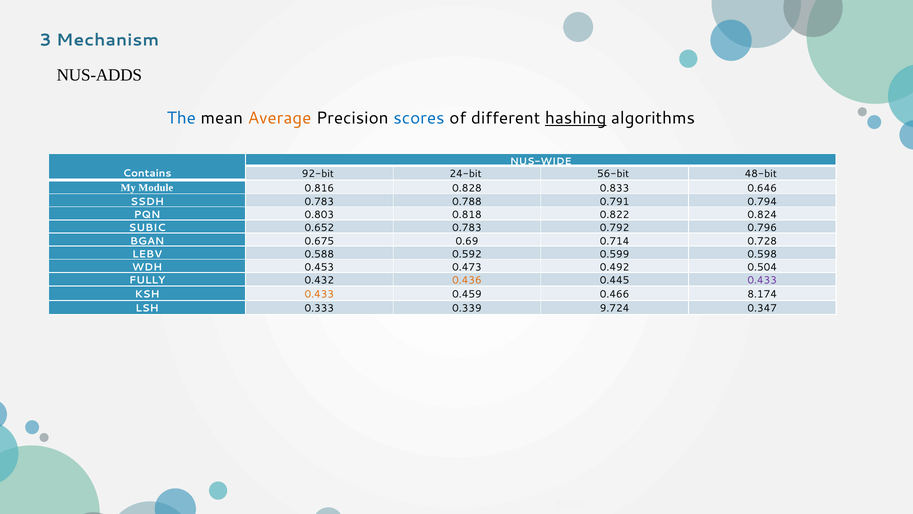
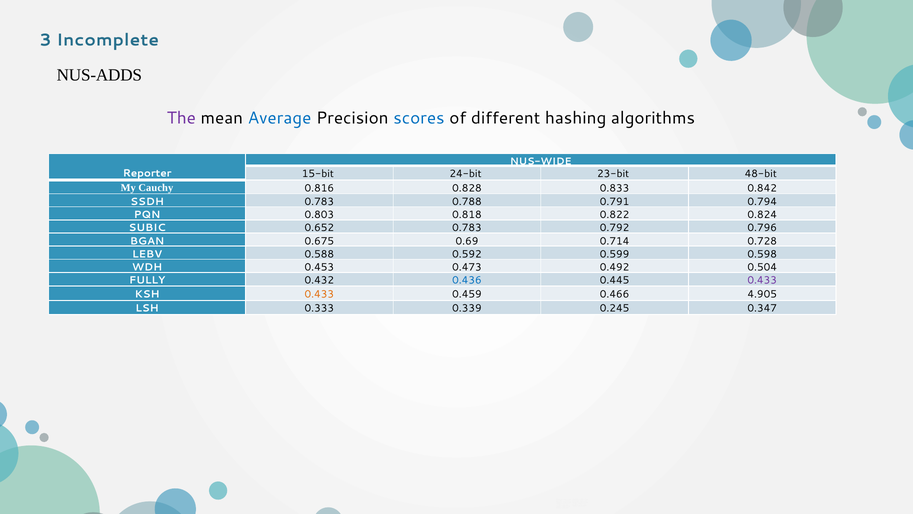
Mechanism: Mechanism -> Incomplete (108, 40)
The colour: blue -> purple (181, 118)
Average colour: orange -> blue (279, 118)
hashing underline: present -> none (576, 118)
Contains: Contains -> Reporter (147, 173)
92-bit: 92-bit -> 15-bit (318, 174)
56-bit: 56-bit -> 23-bit (613, 174)
Module: Module -> Cauchy (156, 188)
0.646: 0.646 -> 0.842 (762, 188)
0.436 colour: orange -> blue (467, 280)
8.174: 8.174 -> 4.905 (762, 294)
9.724: 9.724 -> 0.245 (615, 308)
